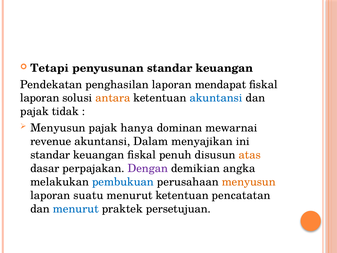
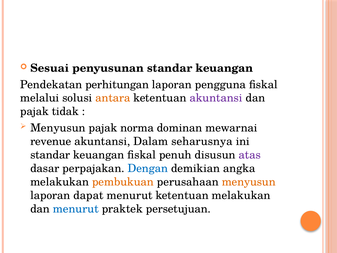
Tetapi: Tetapi -> Sesuai (50, 68)
penghasilan: penghasilan -> perhitungan (117, 84)
mendapat: mendapat -> pengguna (220, 84)
laporan: laporan -> melalui (40, 98)
akuntansi colour: blue -> purple (216, 98)
hanya: hanya -> norma (137, 128)
menyajikan: menyajikan -> seharusnya (202, 141)
atas colour: orange -> purple (250, 155)
Dengan colour: purple -> blue (148, 168)
pembukuan colour: blue -> orange (123, 182)
suatu: suatu -> dapat (88, 195)
ketentuan pencatatan: pencatatan -> melakukan (241, 195)
